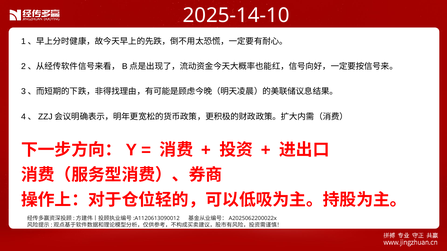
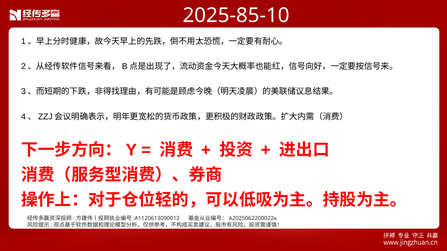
2025-14-10: 2025-14-10 -> 2025-85-10 (236, 15)
